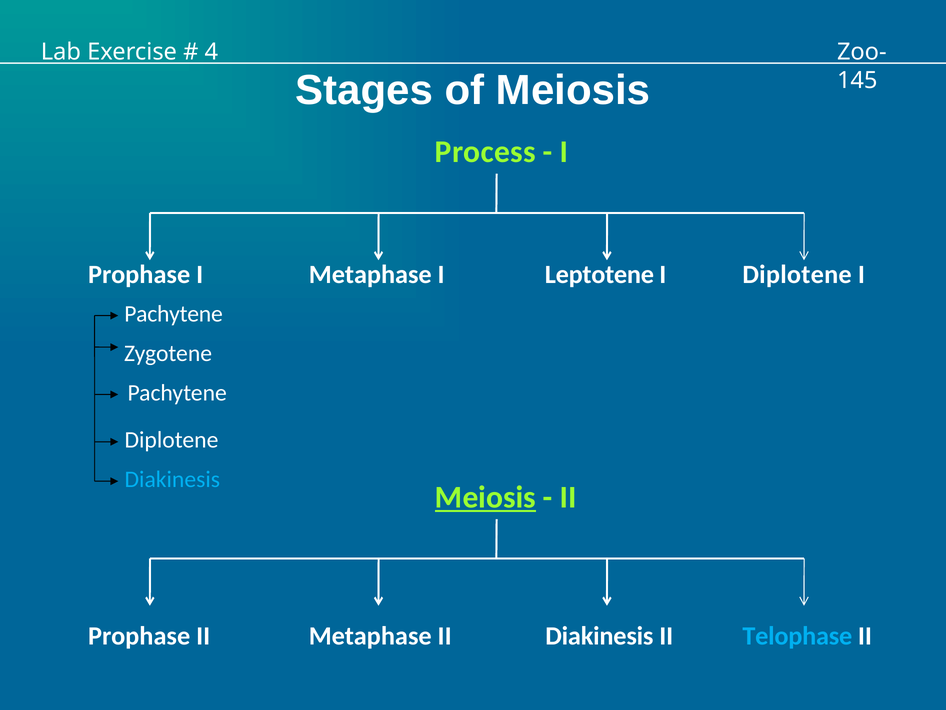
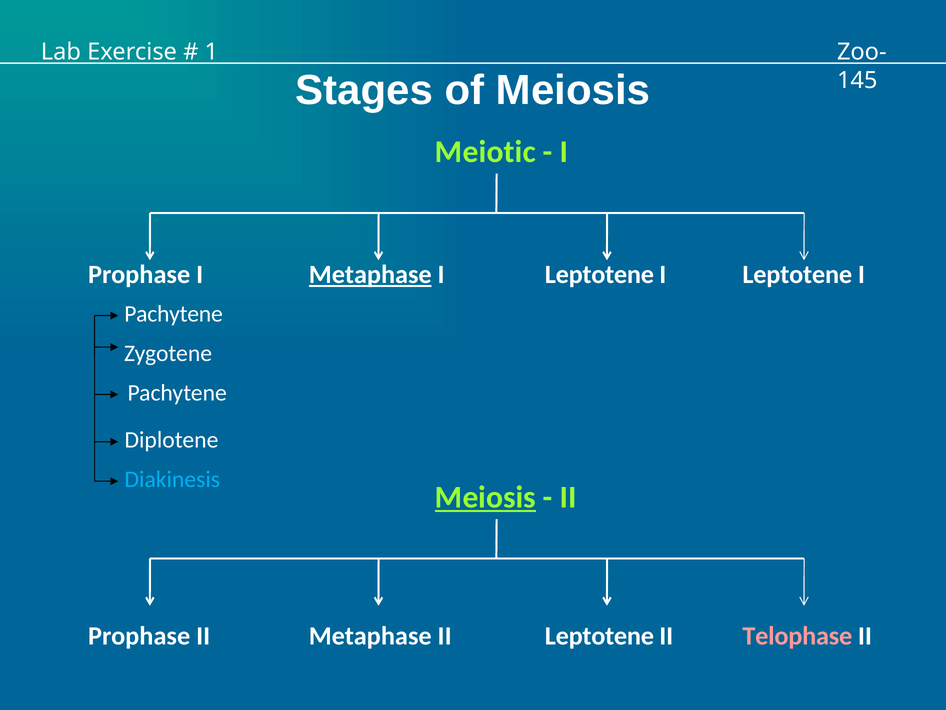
4: 4 -> 1 (211, 52)
Process: Process -> Meiotic (485, 152)
Metaphase underline: none -> present (370, 275)
Diplotene: Diplotene -> Leptotene (797, 275)
II Diakinesis: Diakinesis -> Leptotene (599, 636)
Telophase colour: light blue -> pink (797, 636)
